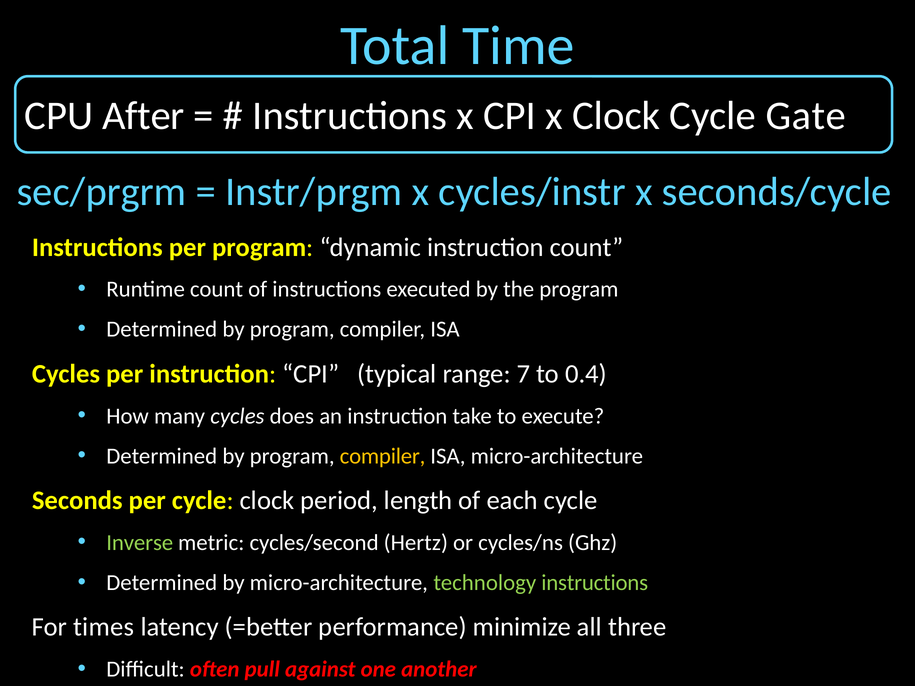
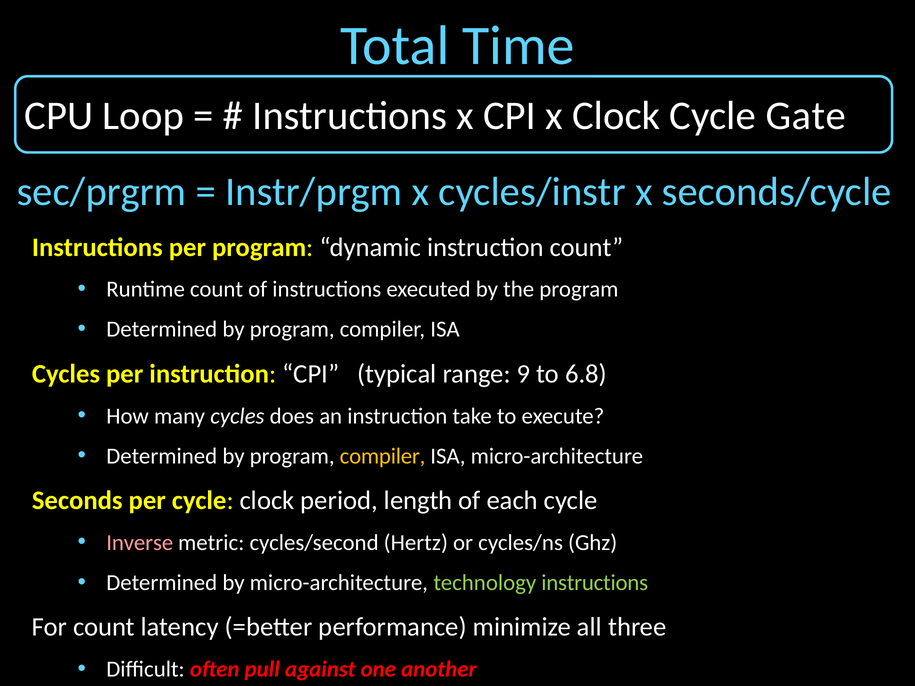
After: After -> Loop (143, 116)
7: 7 -> 9 (524, 374)
0.4: 0.4 -> 6.8 (586, 374)
Inverse colour: light green -> pink (140, 543)
For times: times -> count (104, 627)
